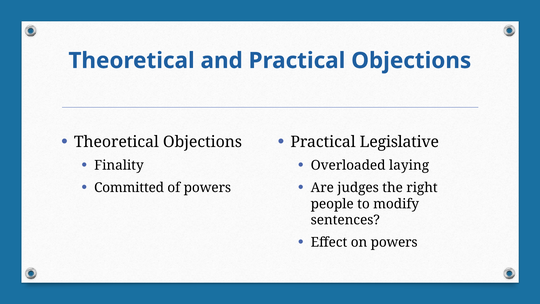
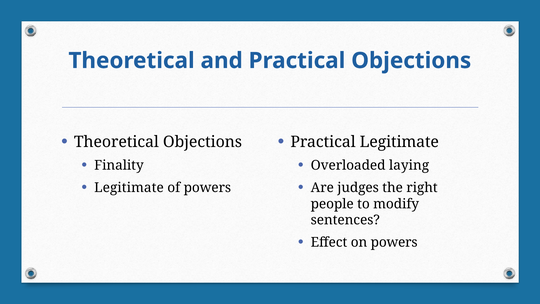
Practical Legislative: Legislative -> Legitimate (399, 142)
Committed: Committed -> Legitimate (129, 188)
